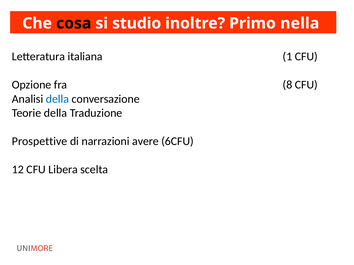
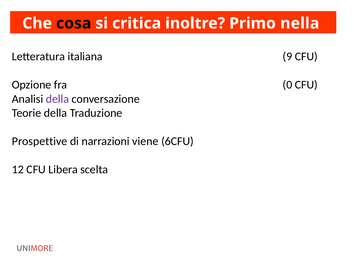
studio: studio -> critica (137, 23)
1: 1 -> 9 (287, 57)
8: 8 -> 0 (287, 85)
della colour: blue -> purple (57, 99)
avere: avere -> viene (145, 142)
